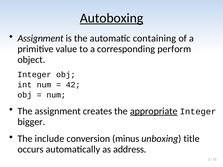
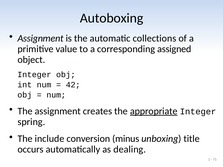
Autoboxing underline: present -> none (112, 18)
containing: containing -> collections (154, 38)
perform: perform -> assigned (174, 49)
bigger: bigger -> spring (31, 122)
address: address -> dealing (130, 150)
